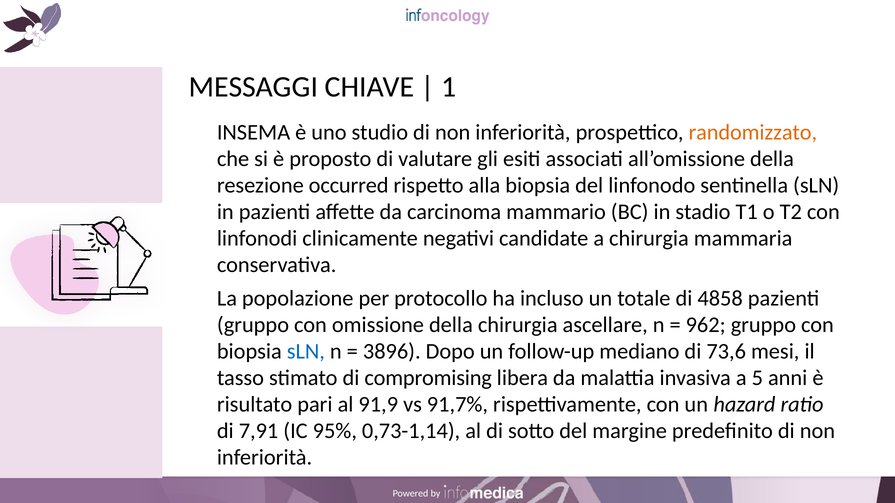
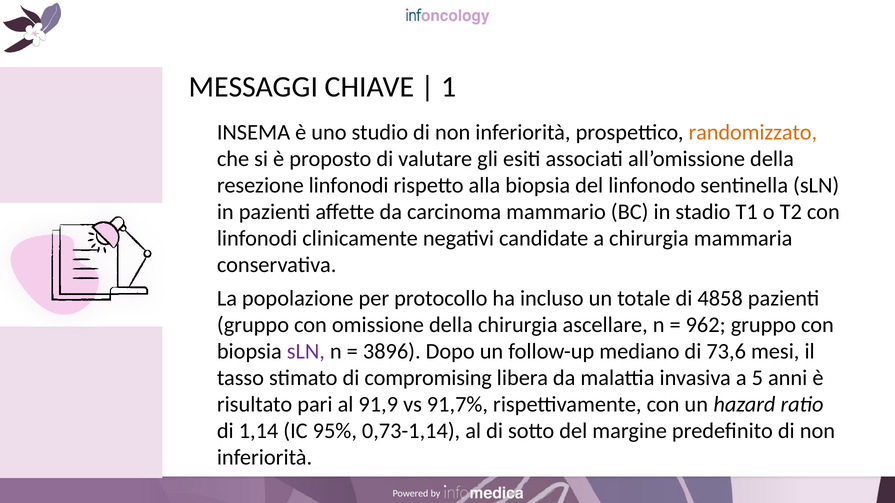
resezione occurred: occurred -> linfonodi (349, 185)
sLN colour: blue -> purple (306, 352)
7,91: 7,91 -> 1,14 (259, 431)
